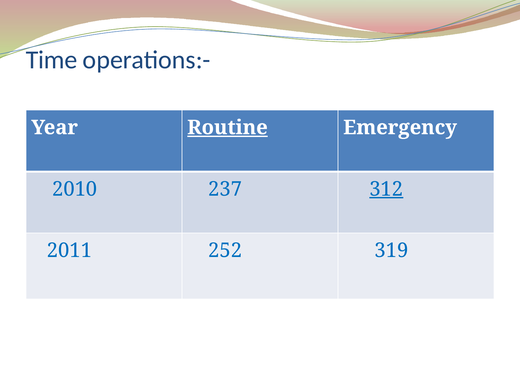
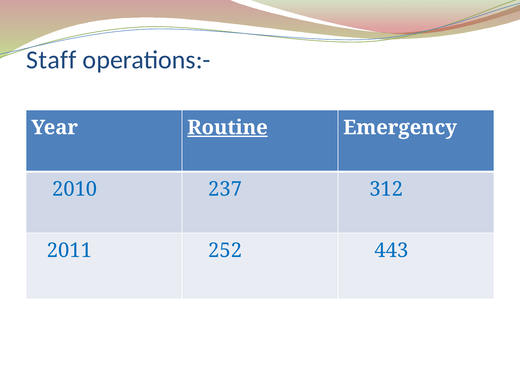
Time: Time -> Staff (51, 60)
312 underline: present -> none (386, 189)
319: 319 -> 443 (392, 251)
